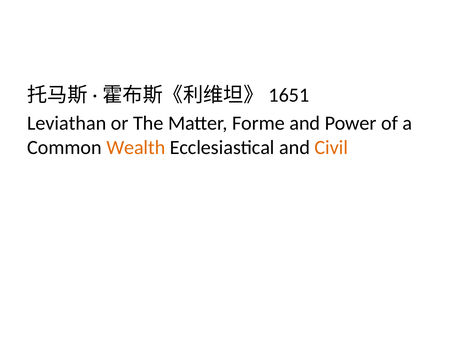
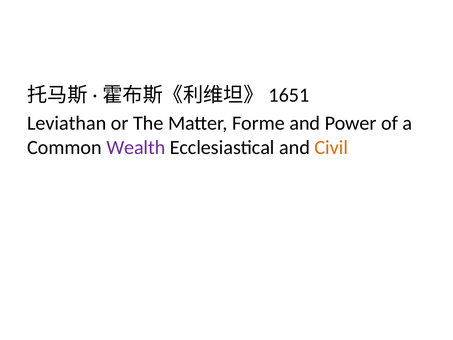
Wealth colour: orange -> purple (136, 147)
